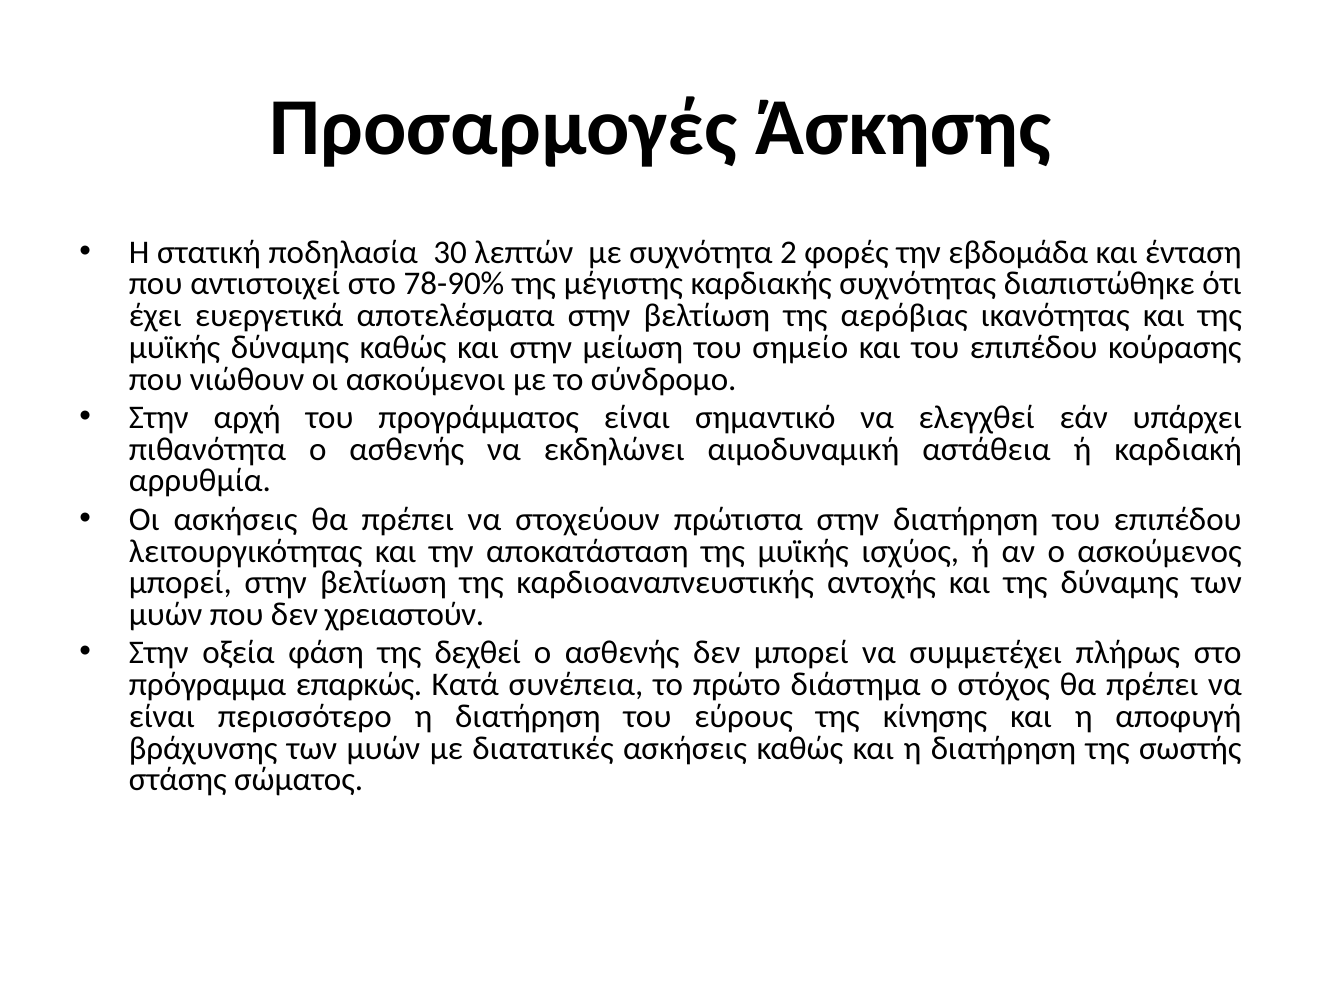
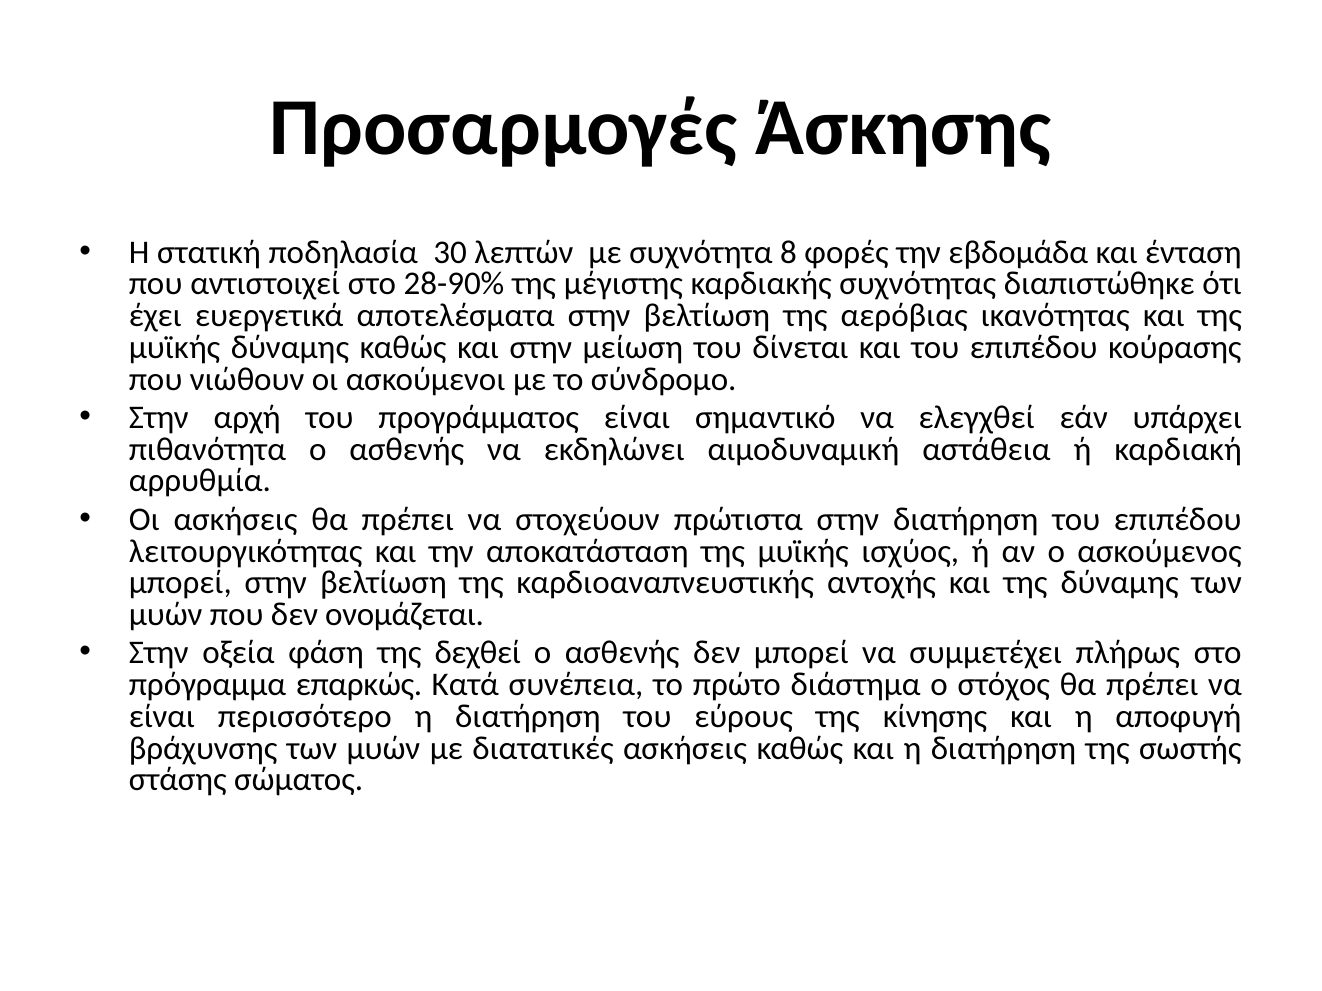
2: 2 -> 8 (788, 252)
78-90%: 78-90% -> 28-90% (454, 284)
σημείο: σημείο -> δίνεται (800, 348)
χρειαστούν: χρειαστούν -> ονομάζεται (405, 615)
